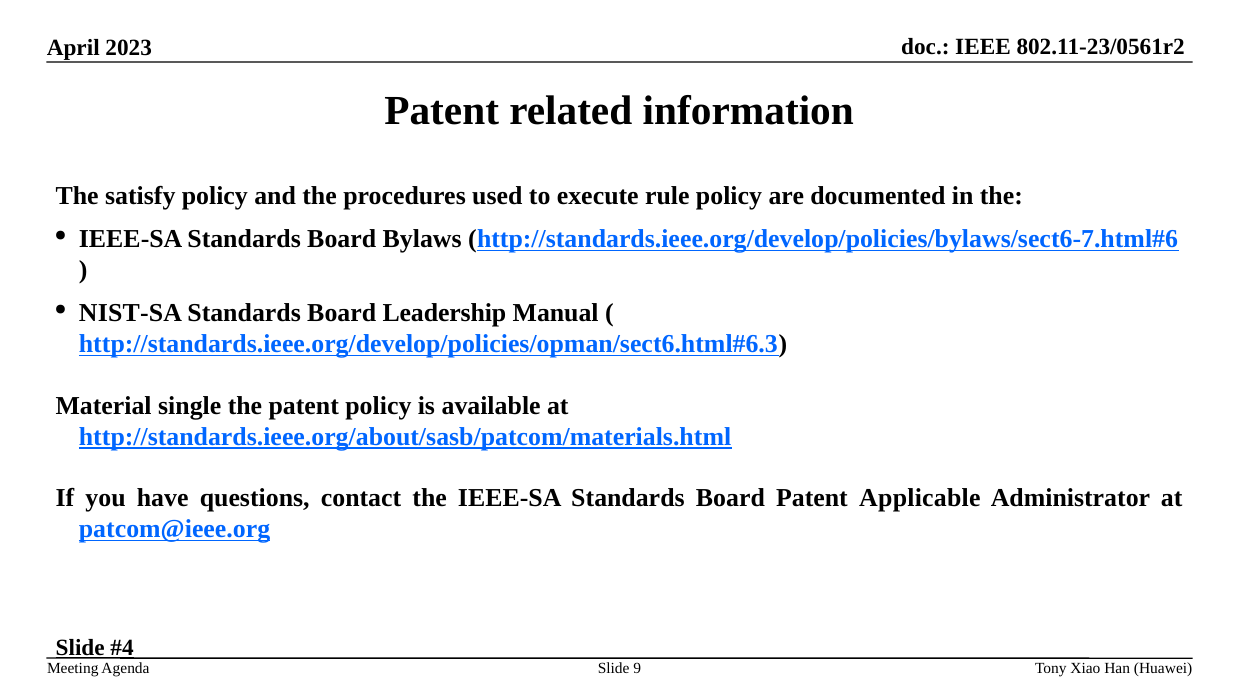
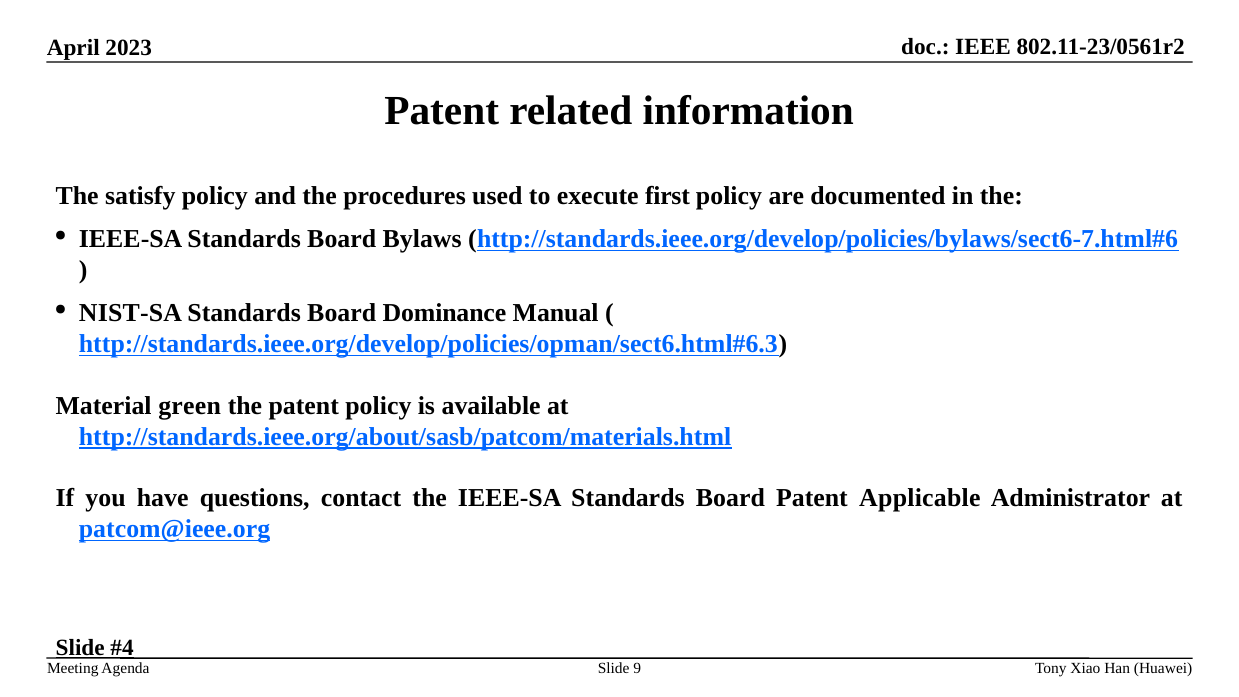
rule: rule -> first (667, 196)
Leadership: Leadership -> Dominance (444, 313)
single: single -> green (190, 406)
